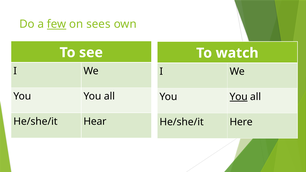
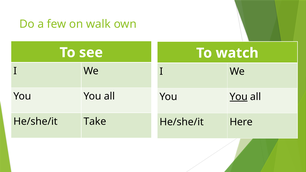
few underline: present -> none (57, 24)
sees: sees -> walk (98, 24)
Hear: Hear -> Take (95, 122)
